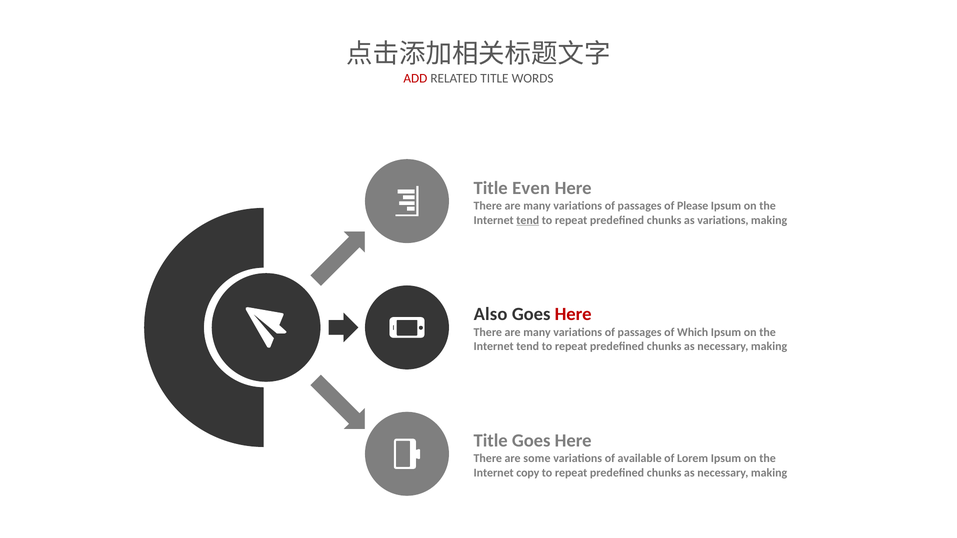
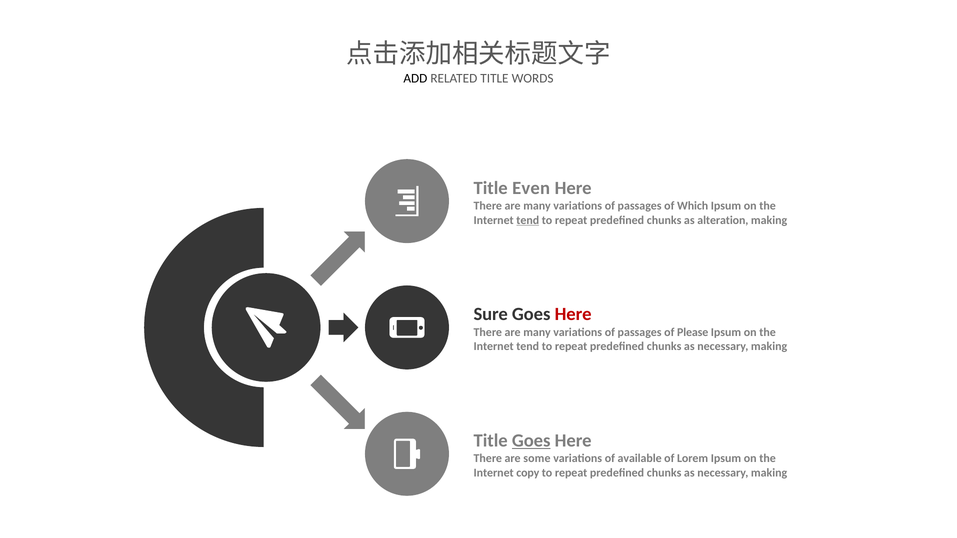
ADD colour: red -> black (415, 78)
Please: Please -> Which (693, 206)
as variations: variations -> alteration (723, 220)
Also: Also -> Sure (491, 314)
Which: Which -> Please (693, 332)
Goes underline: none -> present (531, 441)
